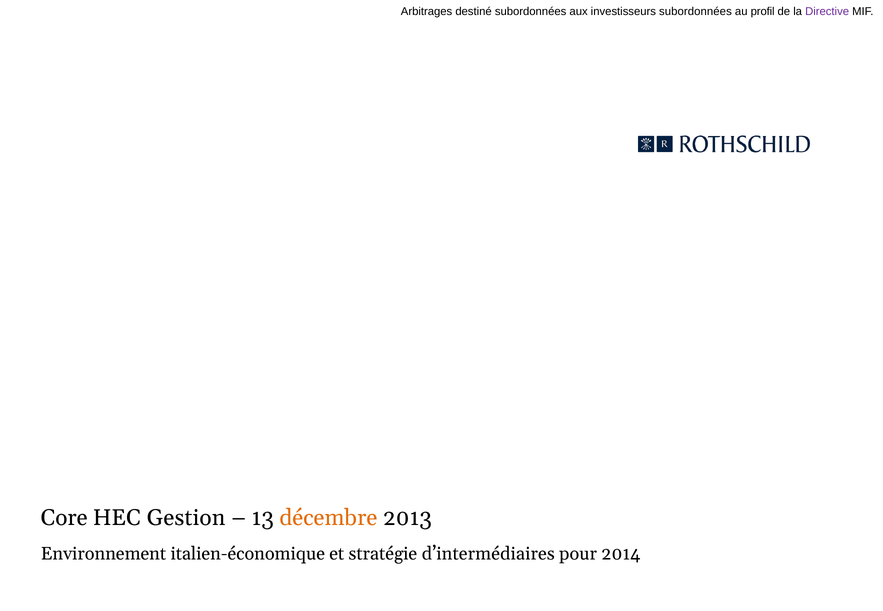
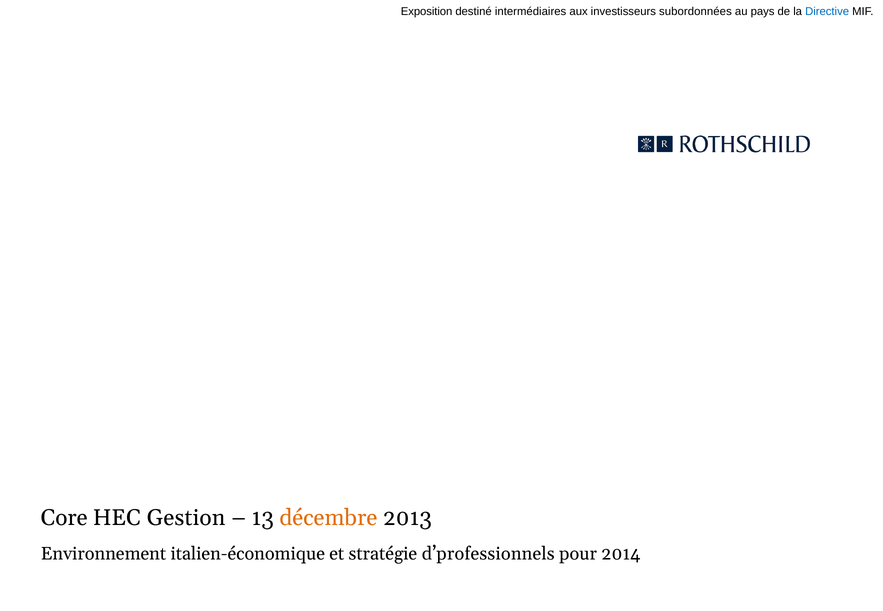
Arbitrages: Arbitrages -> Exposition (427, 11)
destiné subordonnées: subordonnées -> intermédiaires (531, 11)
profil: profil -> pays (763, 11)
Directive colour: purple -> blue (827, 11)
d’intermédiaires: d’intermédiaires -> d’professionnels (488, 554)
